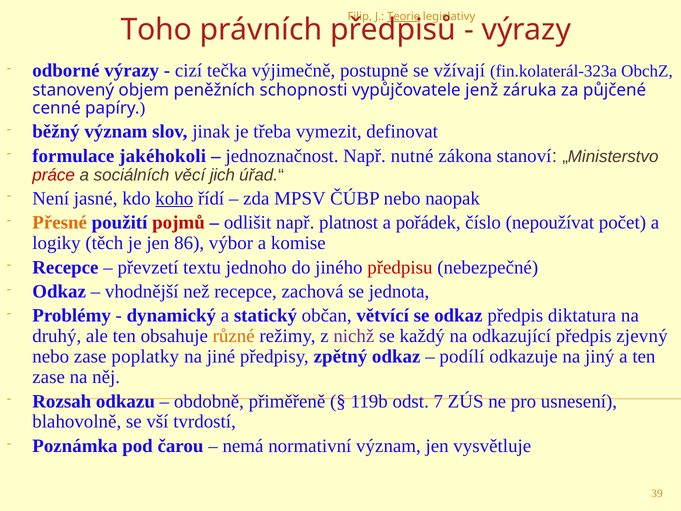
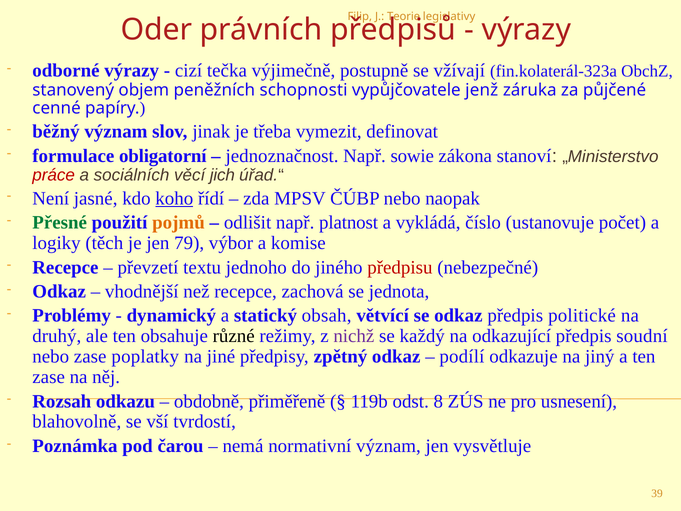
Teorie underline: present -> none (404, 17)
Toho: Toho -> Oder (157, 30)
jakéhokoli: jakéhokoli -> obligatorní (163, 156)
nutné: nutné -> sowie (412, 156)
Přesné colour: orange -> green (60, 223)
pojmů colour: red -> orange (178, 223)
pořádek: pořádek -> vykládá (428, 223)
nepoužívat: nepoužívat -> ustanovuje (550, 223)
86: 86 -> 79 (189, 243)
občan: občan -> obsah (327, 316)
diktatura: diktatura -> politické (582, 316)
různé colour: orange -> black (234, 336)
zjevný: zjevný -> soudní (642, 336)
7: 7 -> 8 (438, 401)
